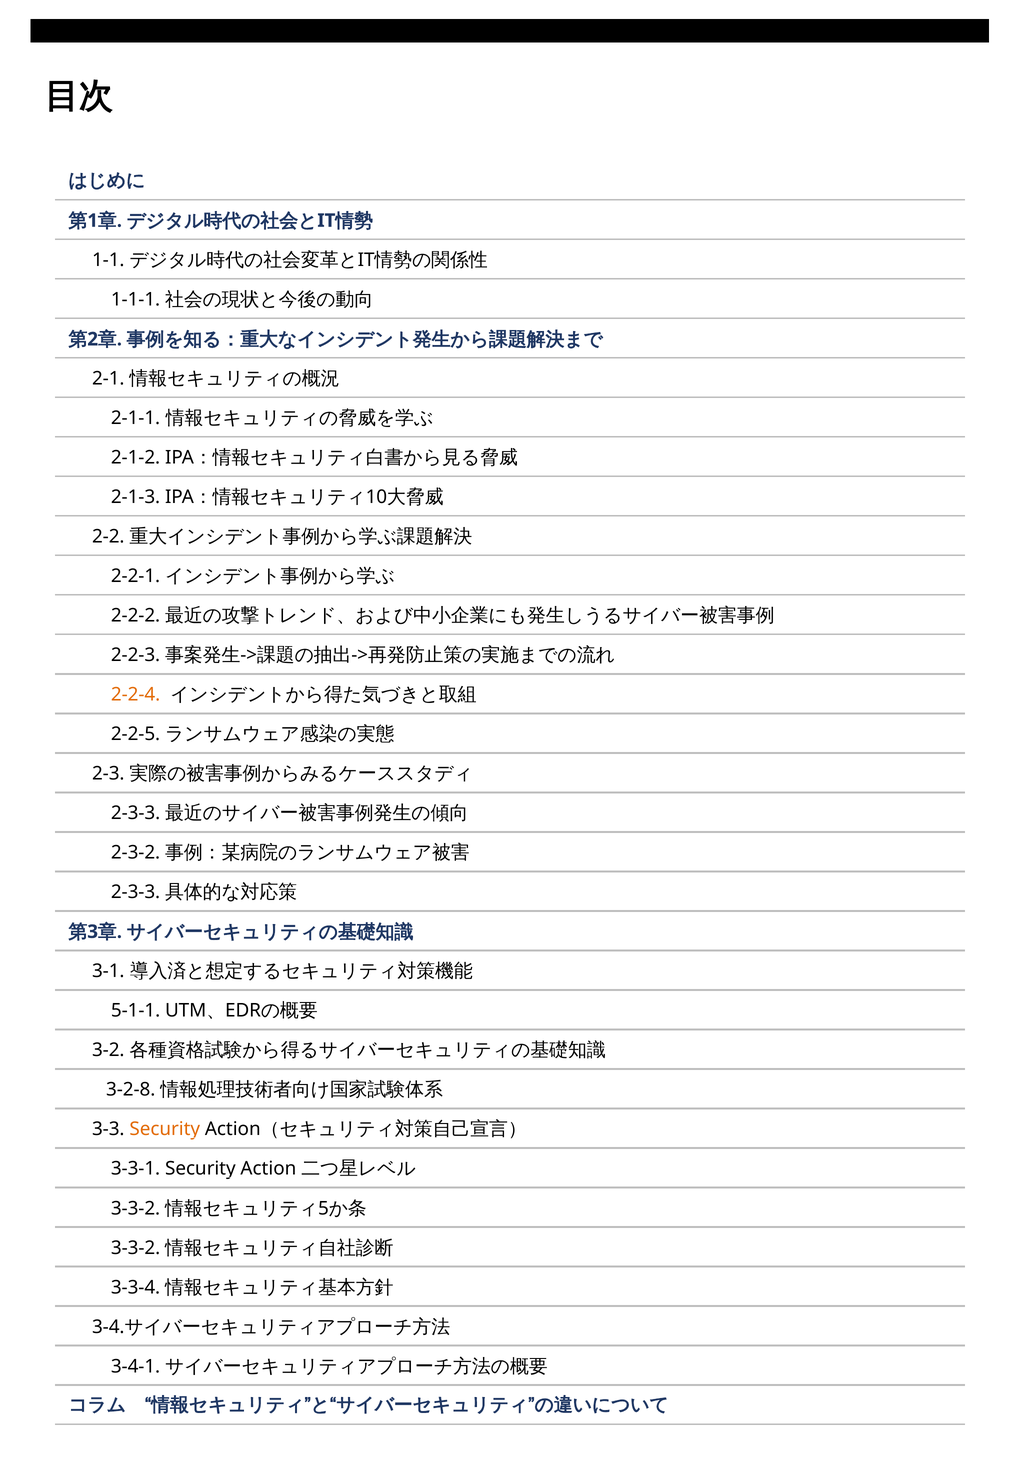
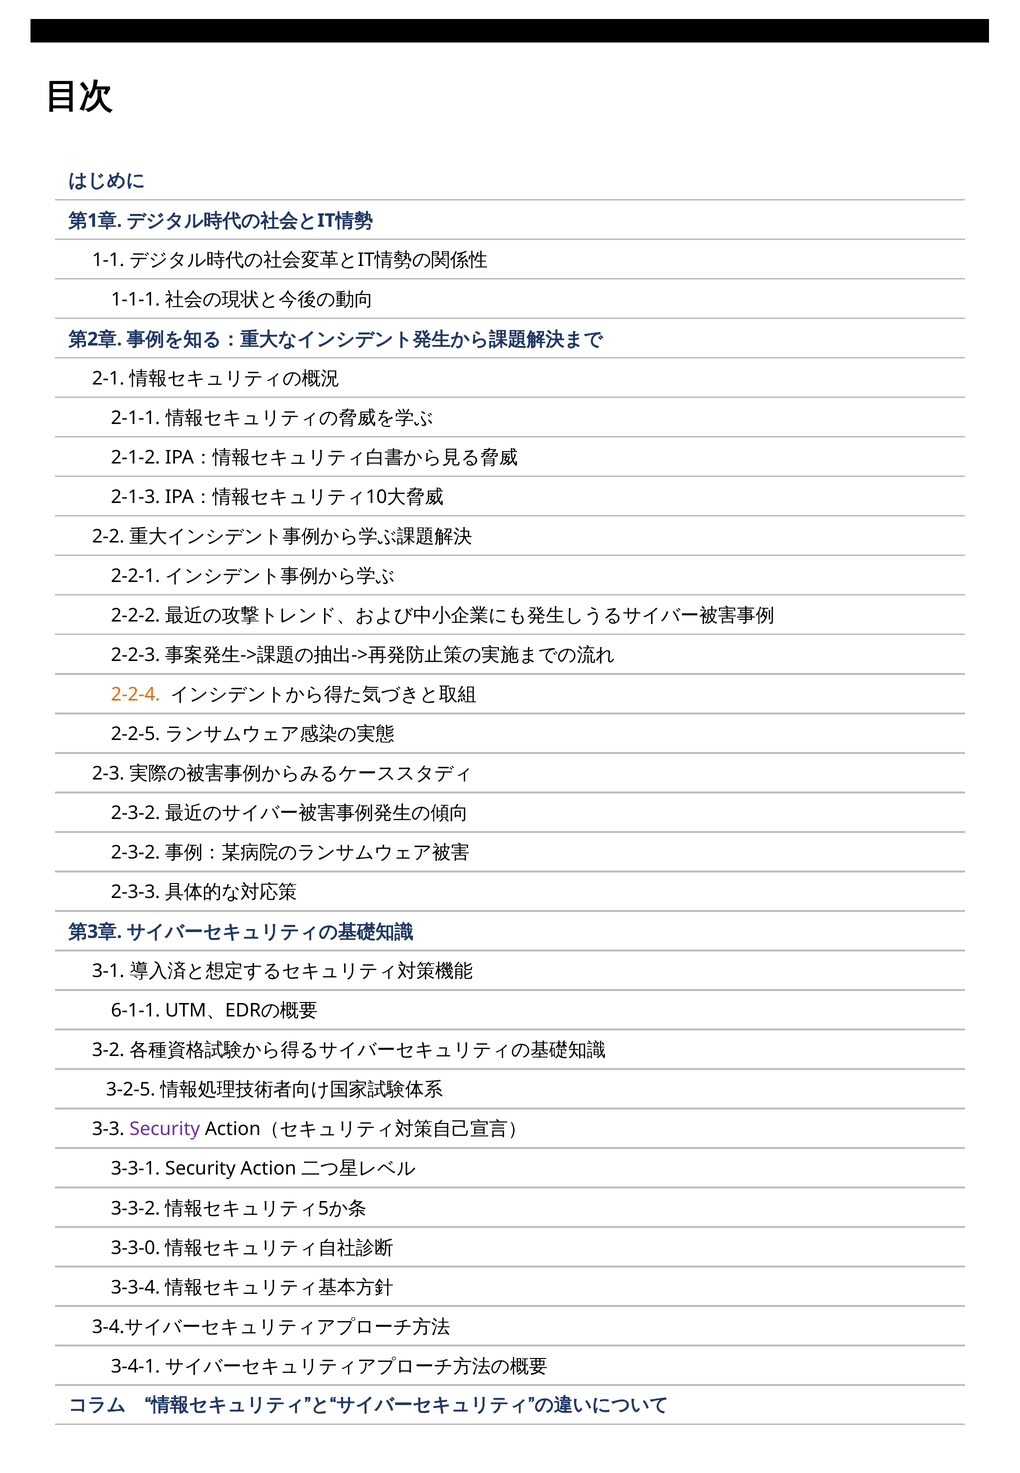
2-3-3: 2-3-3 -> 2-3-2 (136, 813)
5-1-1: 5-1-1 -> 6-1-1 (136, 1011)
3-2-8: 3-2-8 -> 3-2-5 (131, 1090)
Security colour: orange -> purple (165, 1130)
3-3-2: 3-3-2 -> 3-3-0 (136, 1248)
